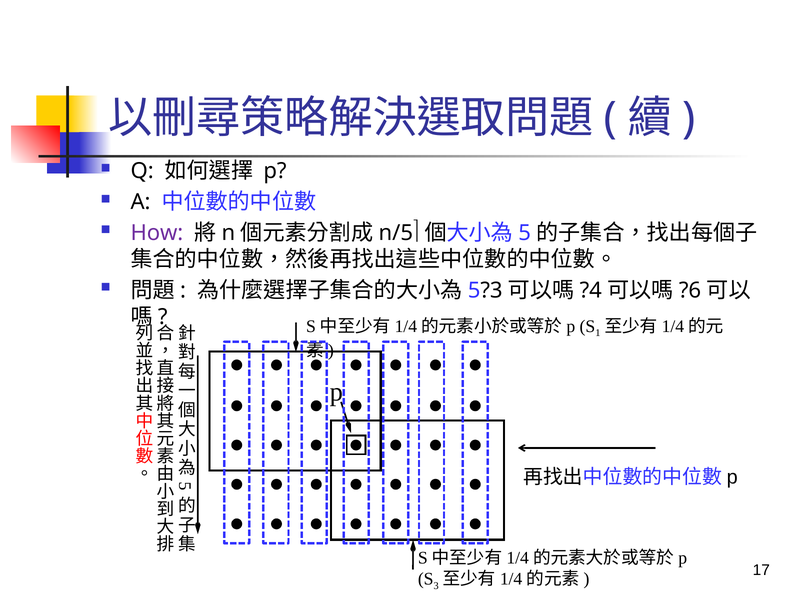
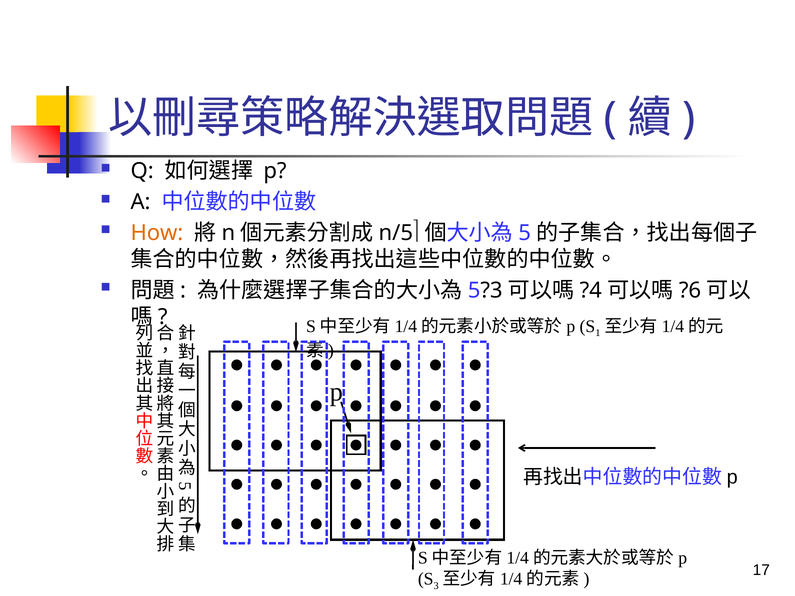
How colour: purple -> orange (157, 233)
